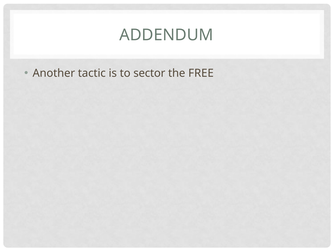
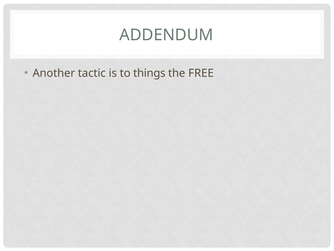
sector: sector -> things (149, 73)
